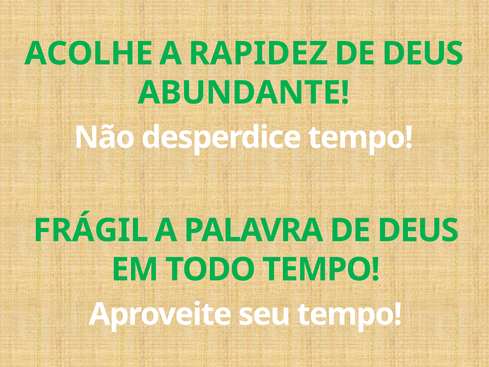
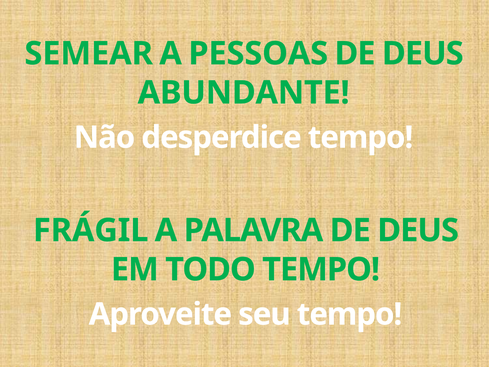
ACOLHE: ACOLHE -> SEMEAR (89, 54)
RAPIDEZ: RAPIDEZ -> PESSOAS (258, 54)
